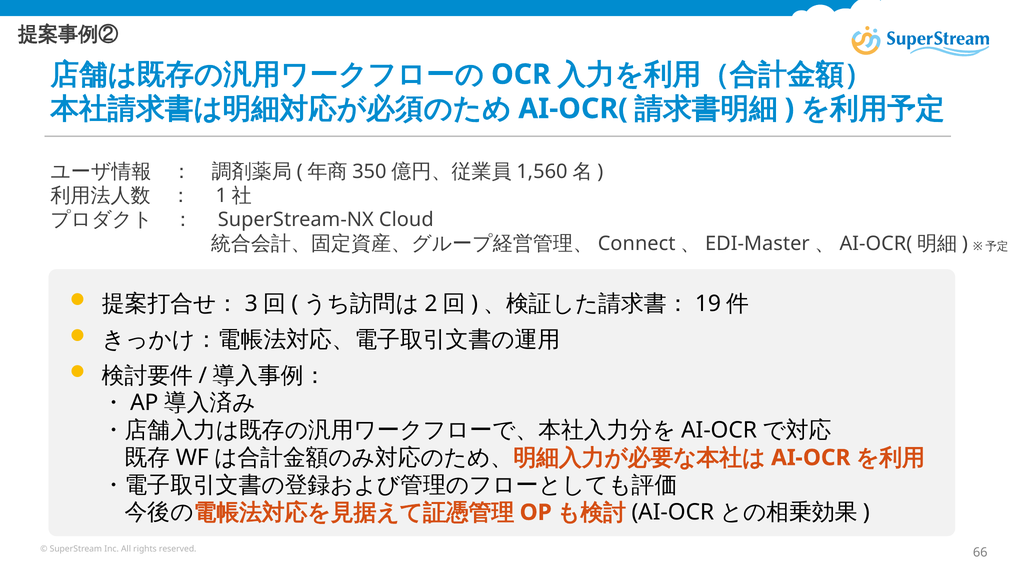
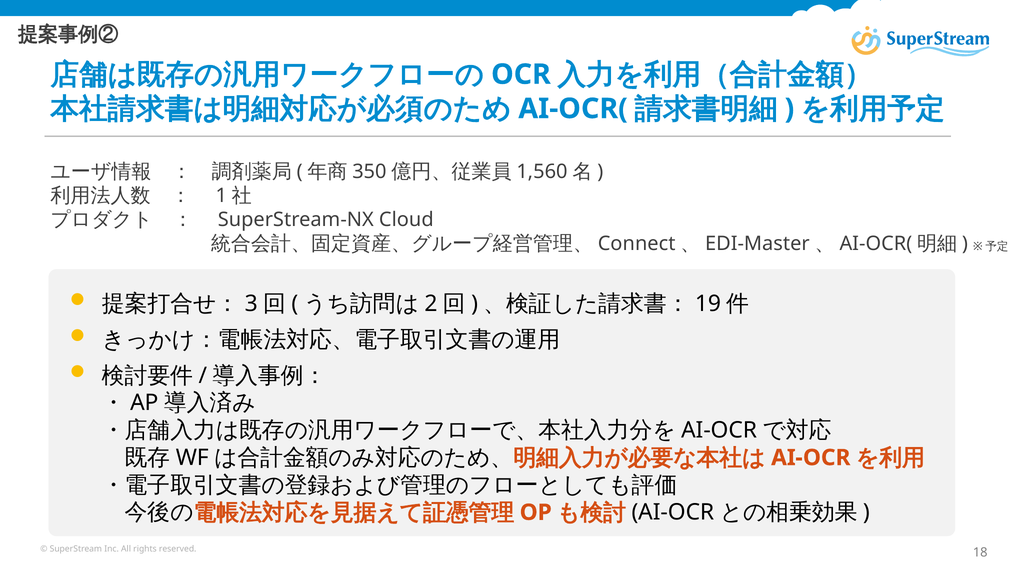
66: 66 -> 18 (980, 553)
